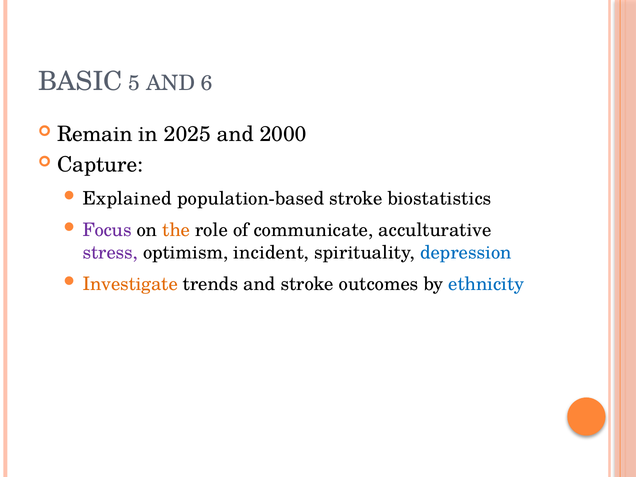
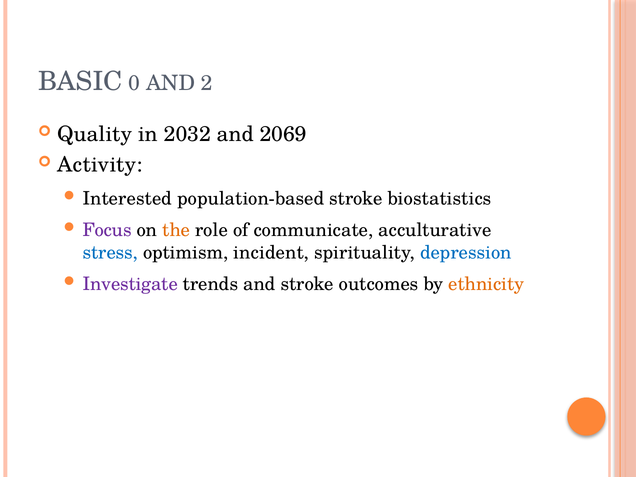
5: 5 -> 0 (134, 83)
6: 6 -> 2 (207, 83)
Remain: Remain -> Quality (95, 134)
2025: 2025 -> 2032 (187, 134)
2000: 2000 -> 2069 (283, 134)
Capture: Capture -> Activity (100, 165)
Explained: Explained -> Interested (127, 199)
stress colour: purple -> blue (110, 252)
Investigate colour: orange -> purple (130, 284)
ethnicity colour: blue -> orange (486, 284)
